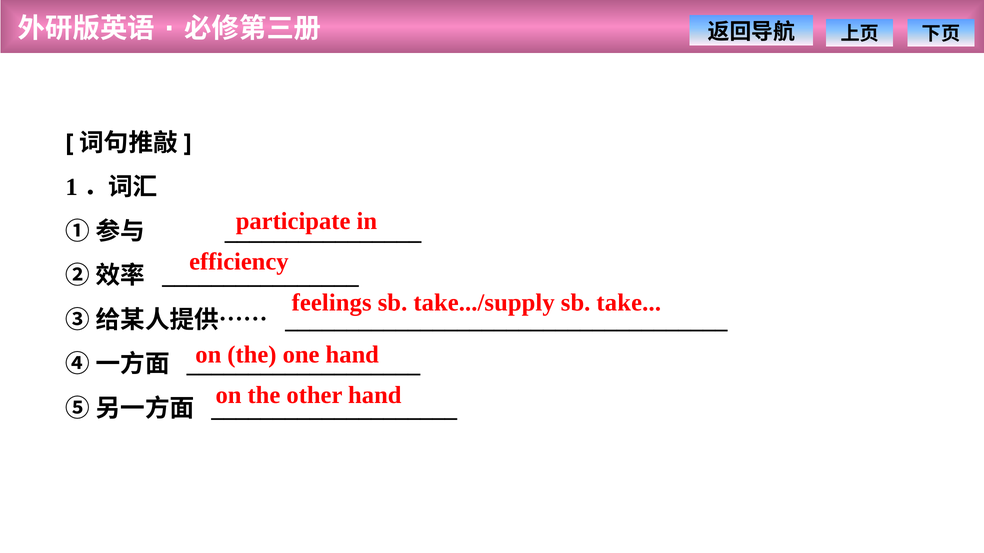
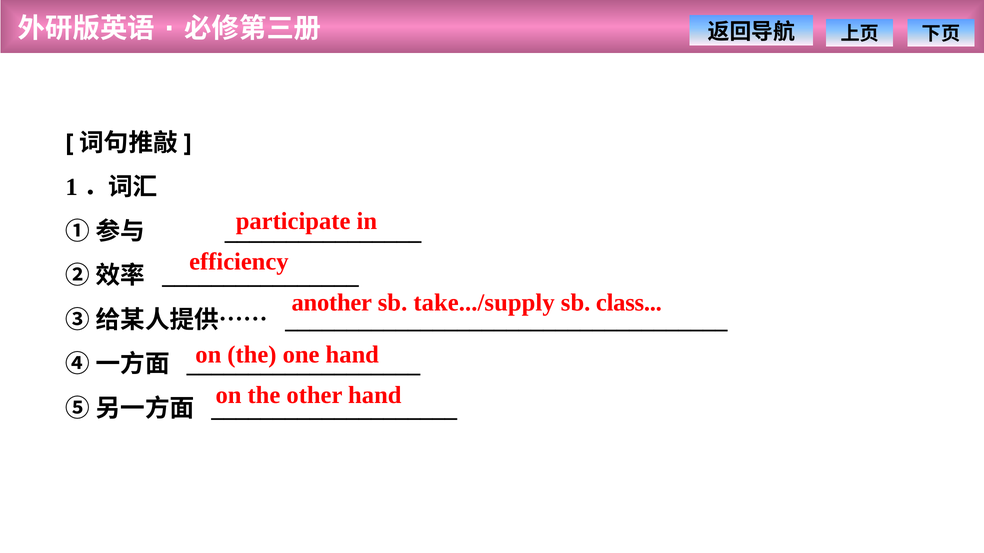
feelings: feelings -> another (332, 303)
take: take -> class (629, 303)
